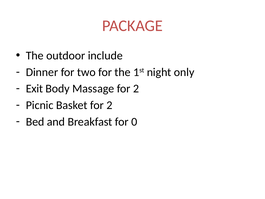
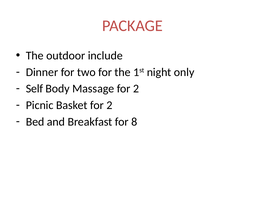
Exit: Exit -> Self (34, 89)
0: 0 -> 8 (134, 122)
